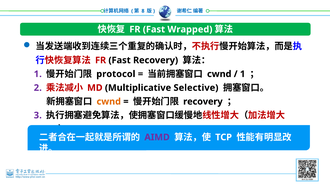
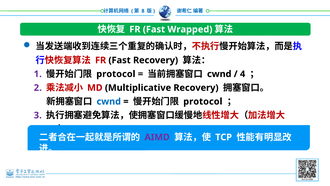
1: 1 -> 4 (243, 74)
Multiplicative Selective: Selective -> Recovery (196, 88)
cwnd colour: orange -> blue (109, 101)
recovery: recovery -> protocol (203, 101)
